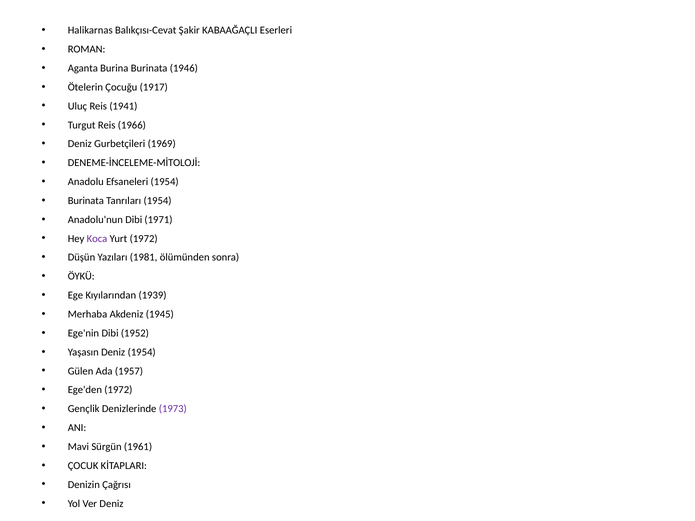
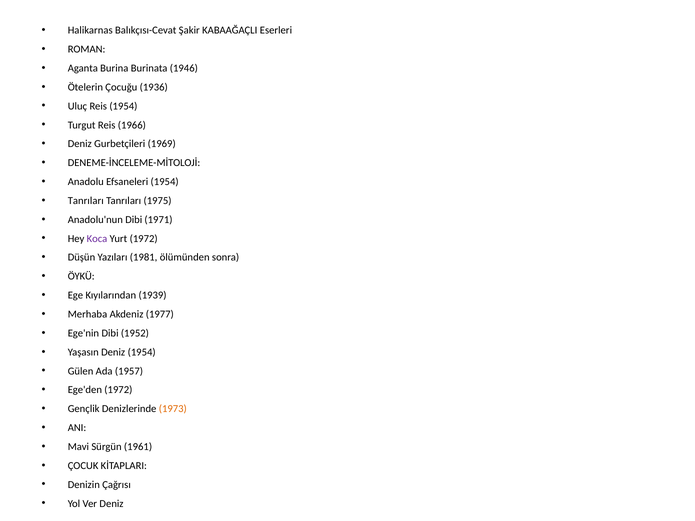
1917: 1917 -> 1936 (154, 87)
Reis 1941: 1941 -> 1954 (123, 106)
Burinata: Burinata -> Tanrıları (86, 201)
Tanrıları 1954: 1954 -> 1975 (158, 201)
1945: 1945 -> 1977 (160, 314)
1973 colour: purple -> orange (173, 409)
